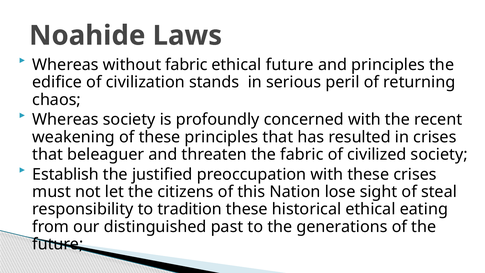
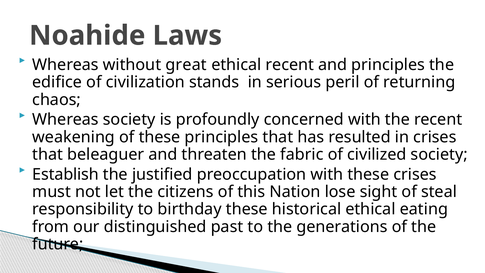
without fabric: fabric -> great (186, 65)
ethical future: future -> recent (290, 65)
tradition: tradition -> birthday (190, 209)
